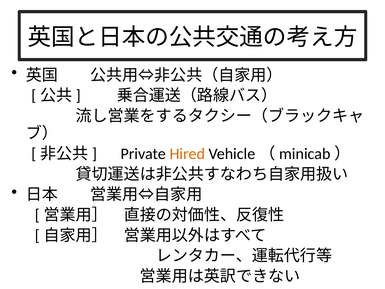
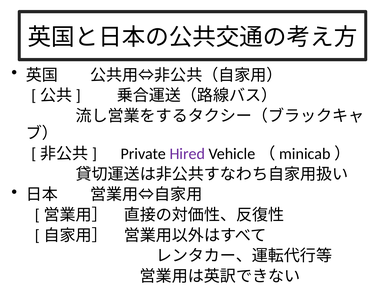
Hired colour: orange -> purple (187, 154)
